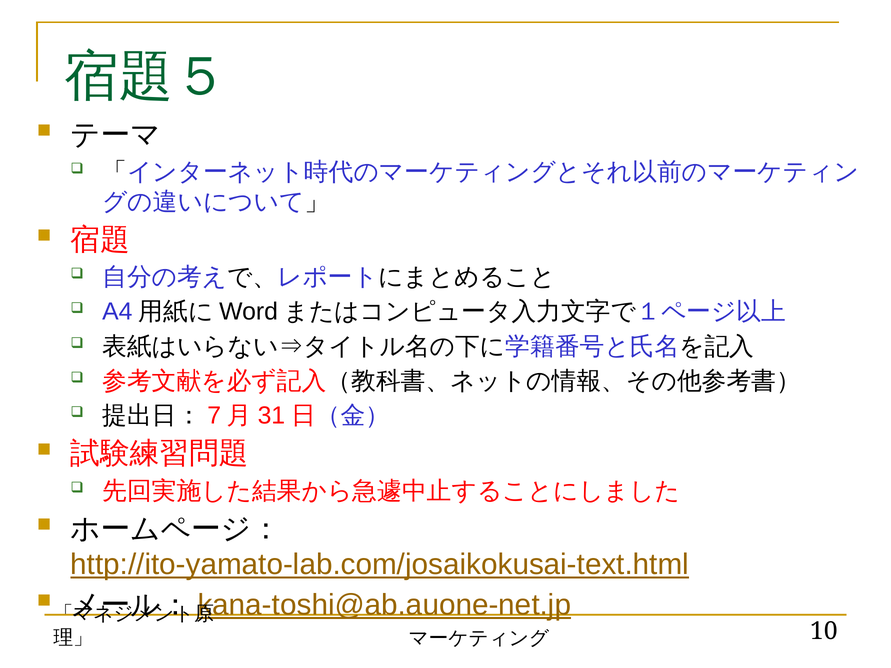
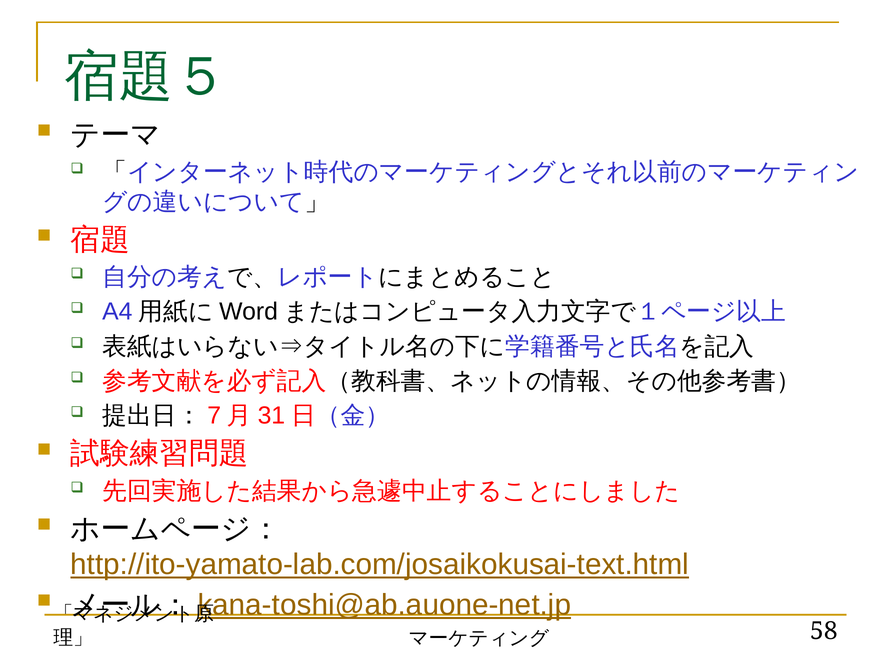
10: 10 -> 58 (824, 631)
